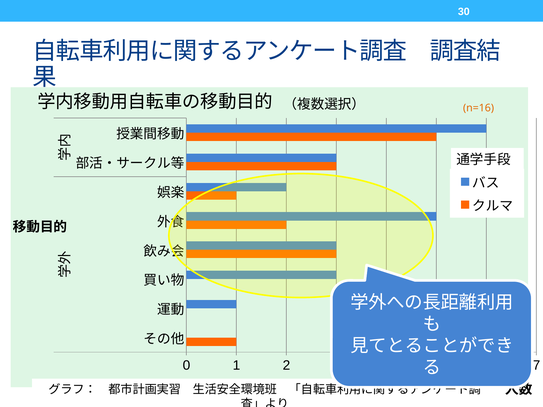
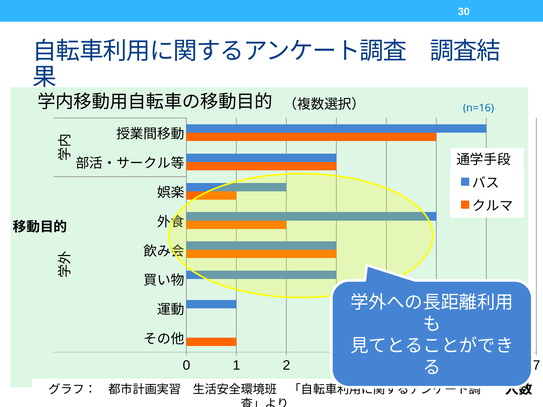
n=16 colour: orange -> blue (479, 108)
